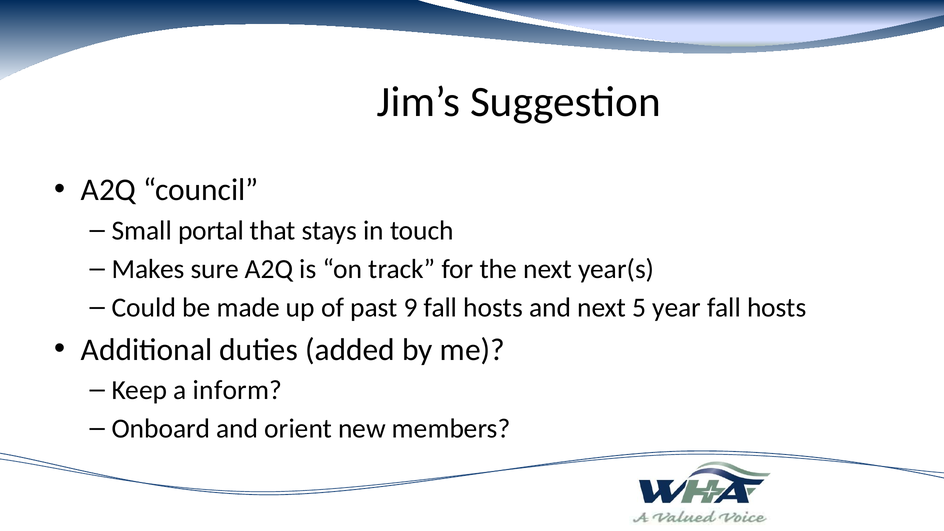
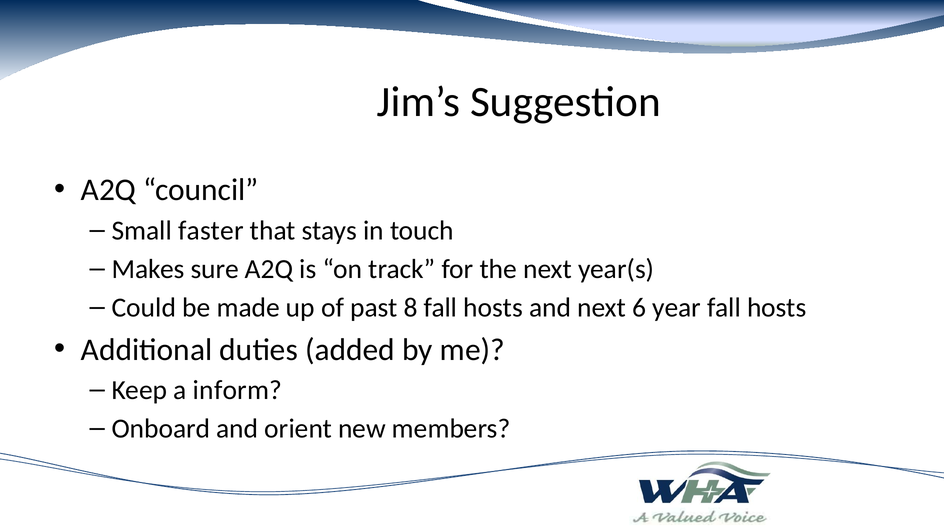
portal: portal -> faster (211, 230)
9: 9 -> 8 (411, 308)
5: 5 -> 6 (639, 308)
